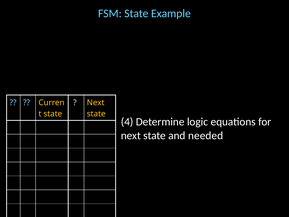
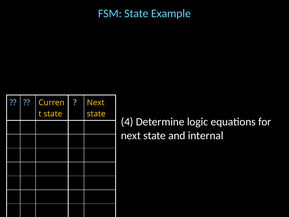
needed: needed -> internal (206, 135)
